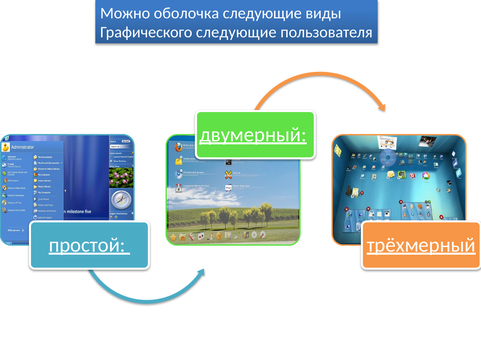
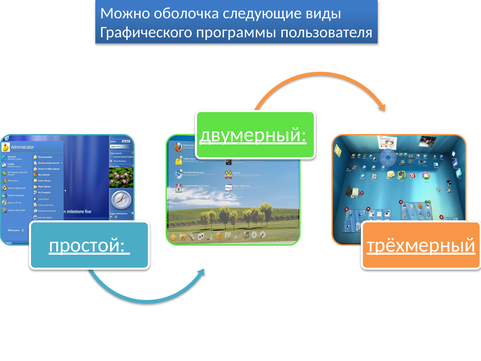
Графического следующие: следующие -> программы (236, 32)
